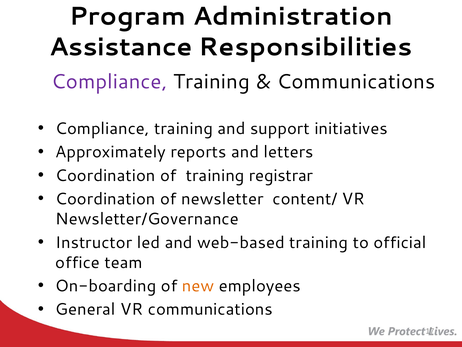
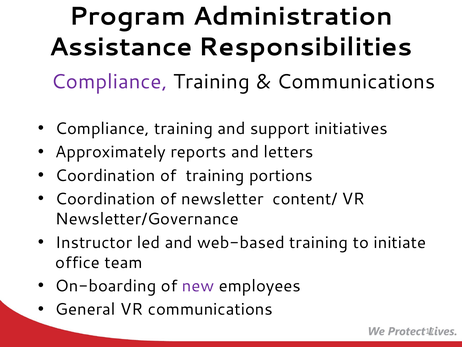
registrar: registrar -> portions (281, 175)
official: official -> initiate (400, 242)
new colour: orange -> purple (198, 286)
